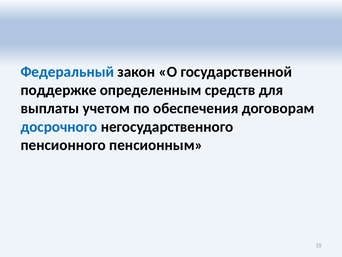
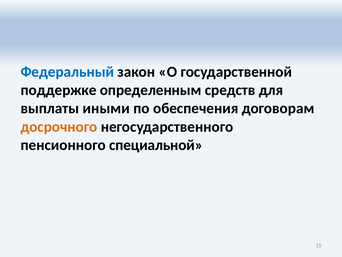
учетом: учетом -> иными (106, 108)
досрочного colour: blue -> orange (59, 126)
пенсионным: пенсионным -> специальной (156, 145)
